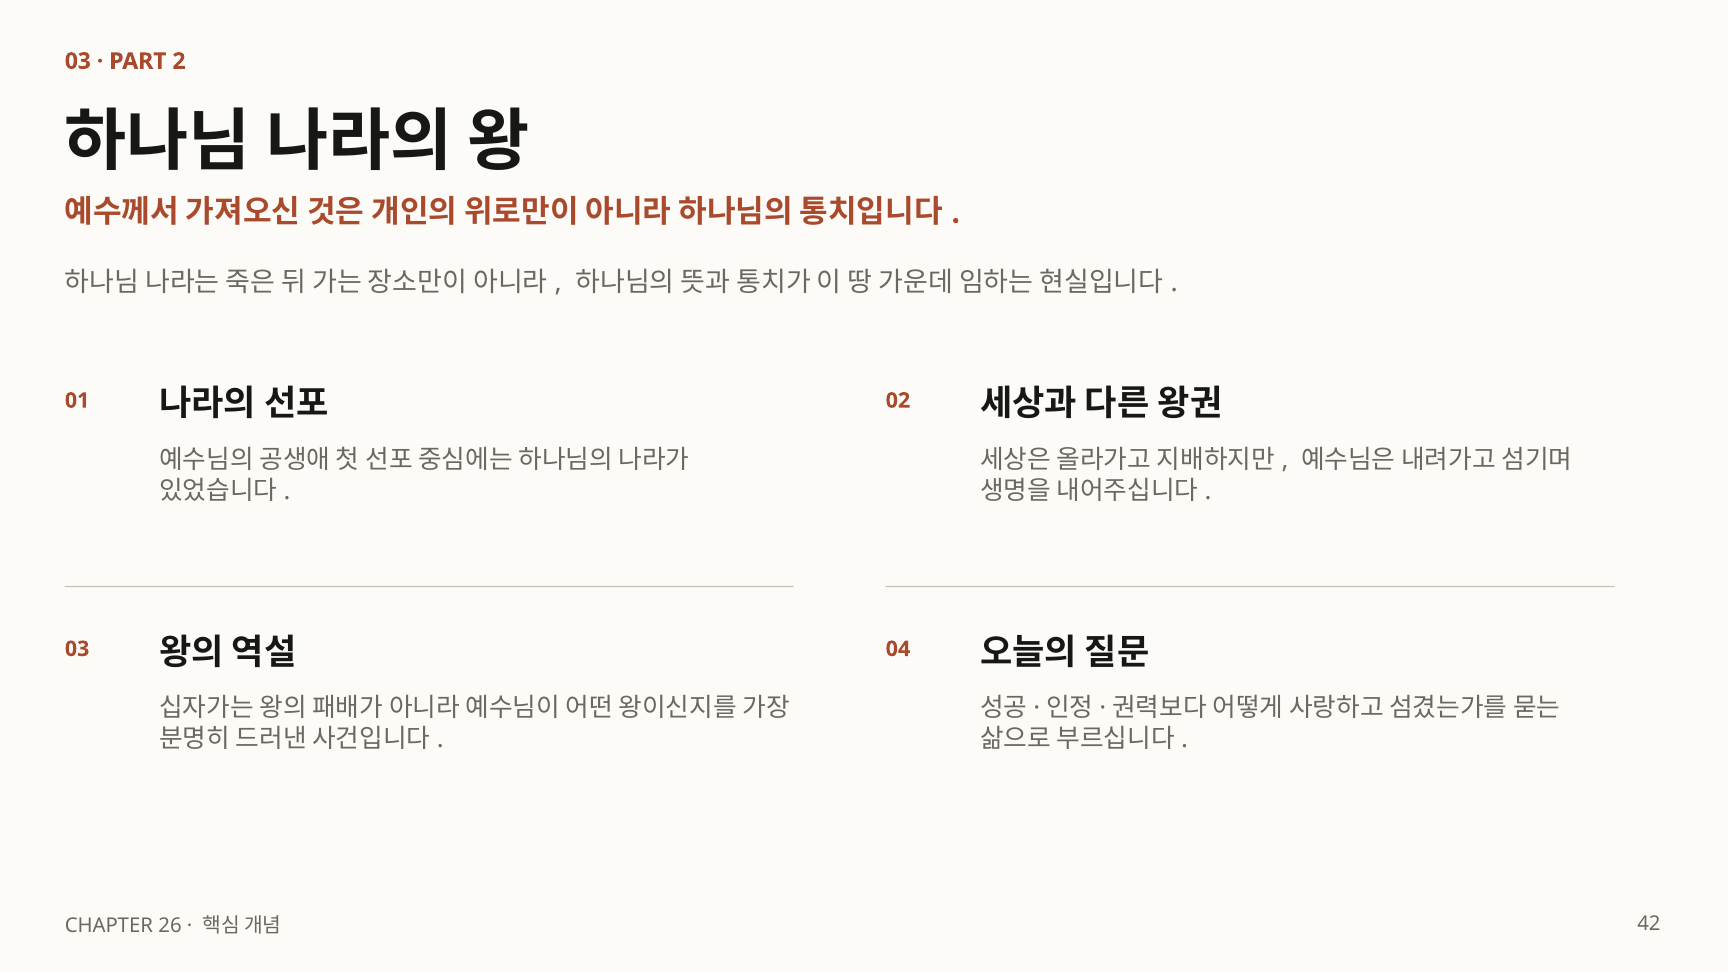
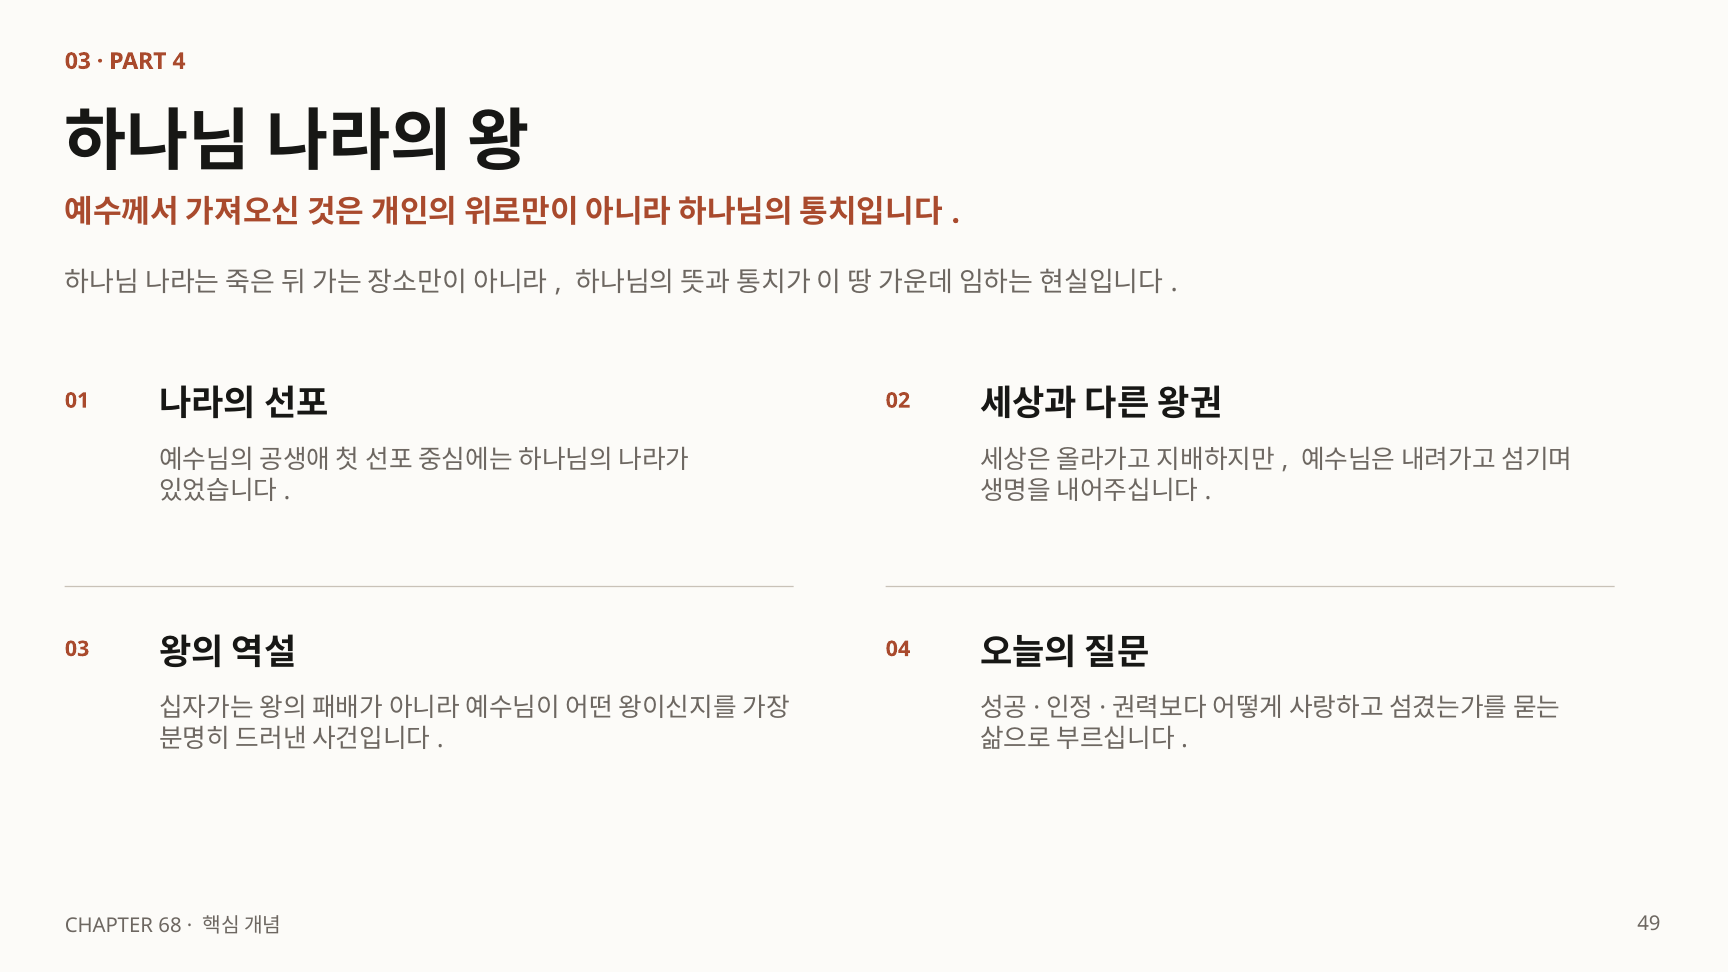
2: 2 -> 4 (179, 61)
26: 26 -> 68 (170, 926)
42: 42 -> 49 (1649, 923)
